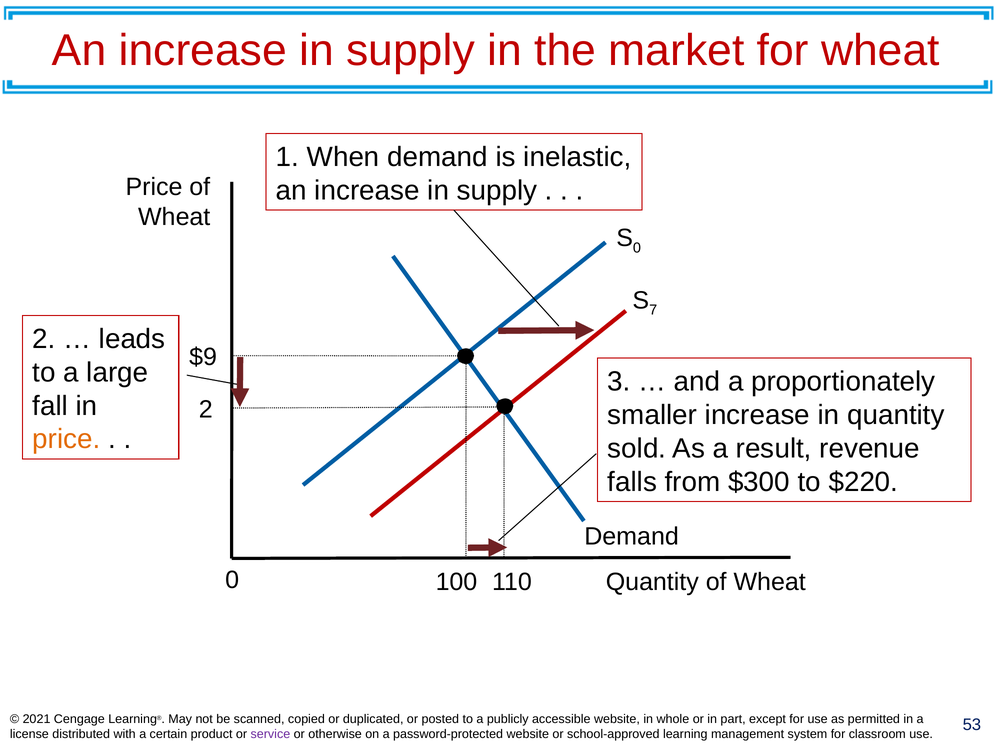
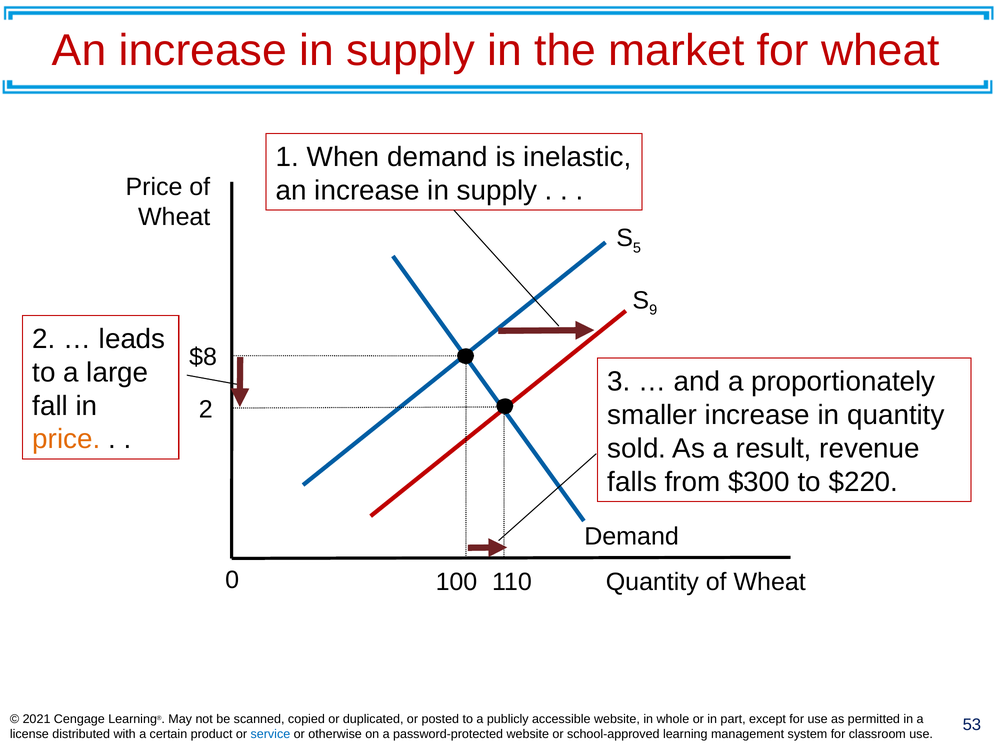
0: 0 -> 5 (637, 248)
7: 7 -> 9 (653, 310)
$9: $9 -> $8 (203, 357)
service colour: purple -> blue (270, 734)
